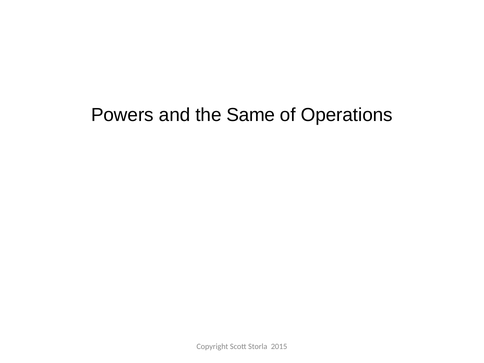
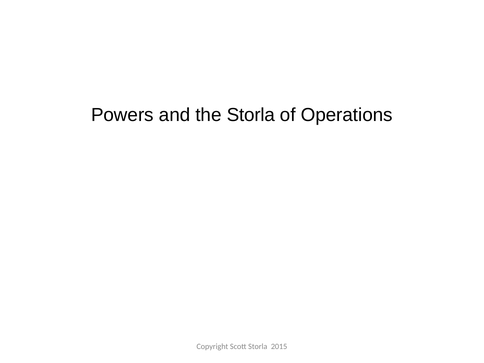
the Same: Same -> Storla (251, 115)
